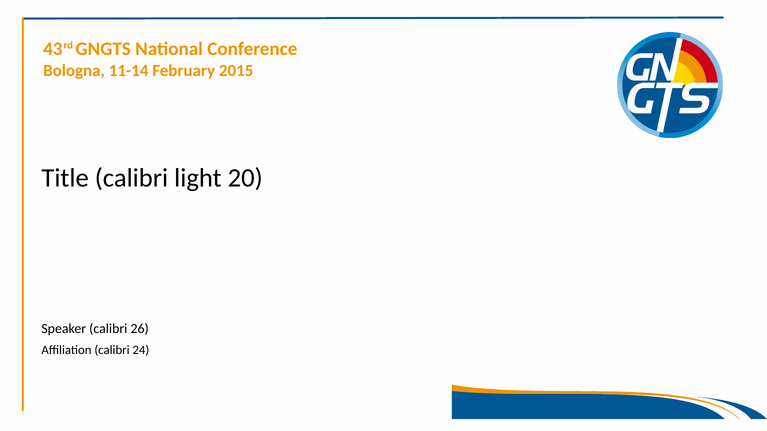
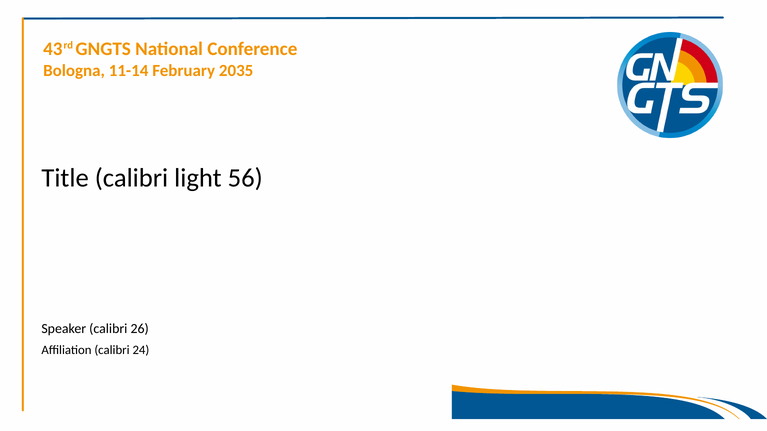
2015: 2015 -> 2035 (236, 71)
20: 20 -> 56 (245, 178)
